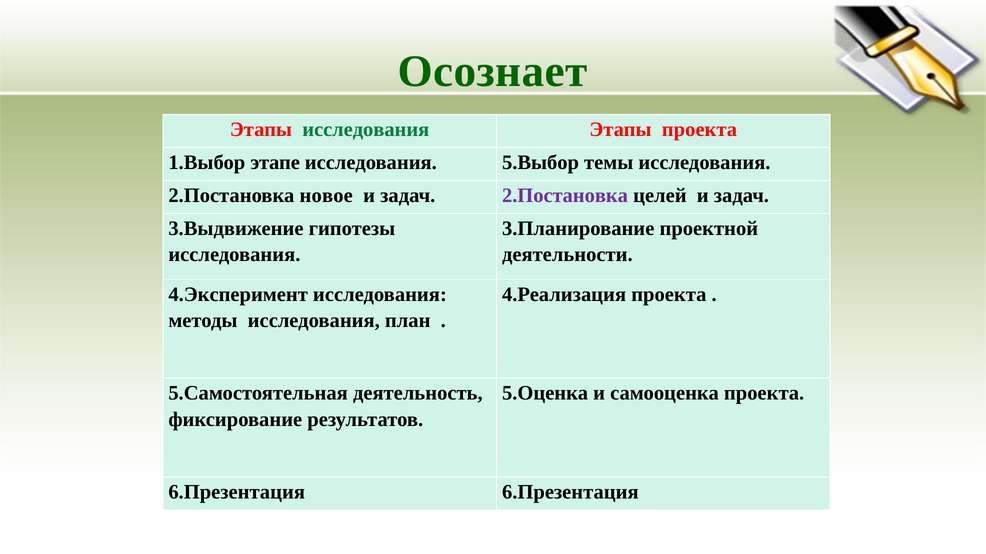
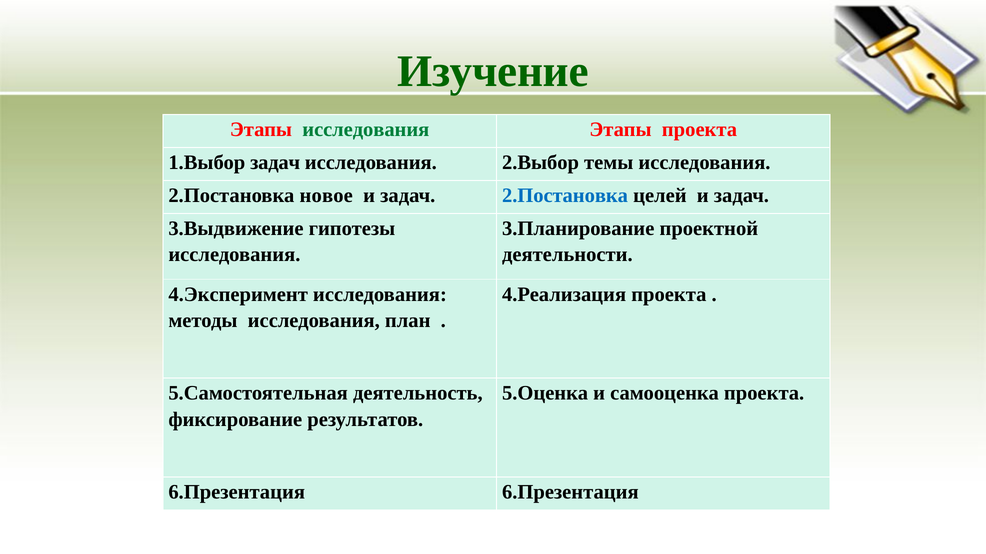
Осознает: Осознает -> Изучение (493, 72)
1.Выбор этапе: этапе -> задач (275, 163)
5.Выбор: 5.Выбор -> 2.Выбор (540, 163)
2.Постановка colour: purple -> blue (565, 196)
